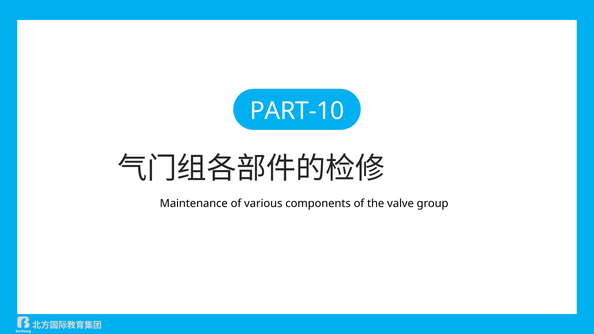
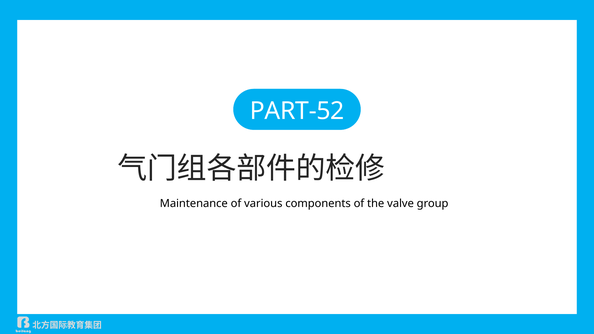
PART-10: PART-10 -> PART-52 (297, 111)
